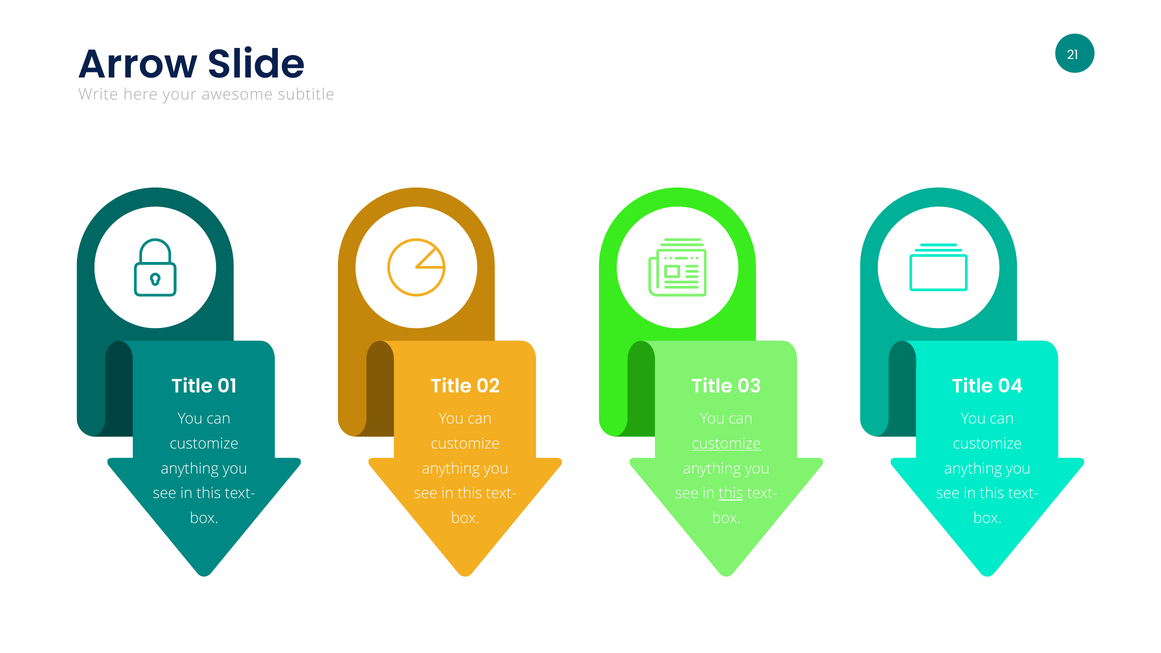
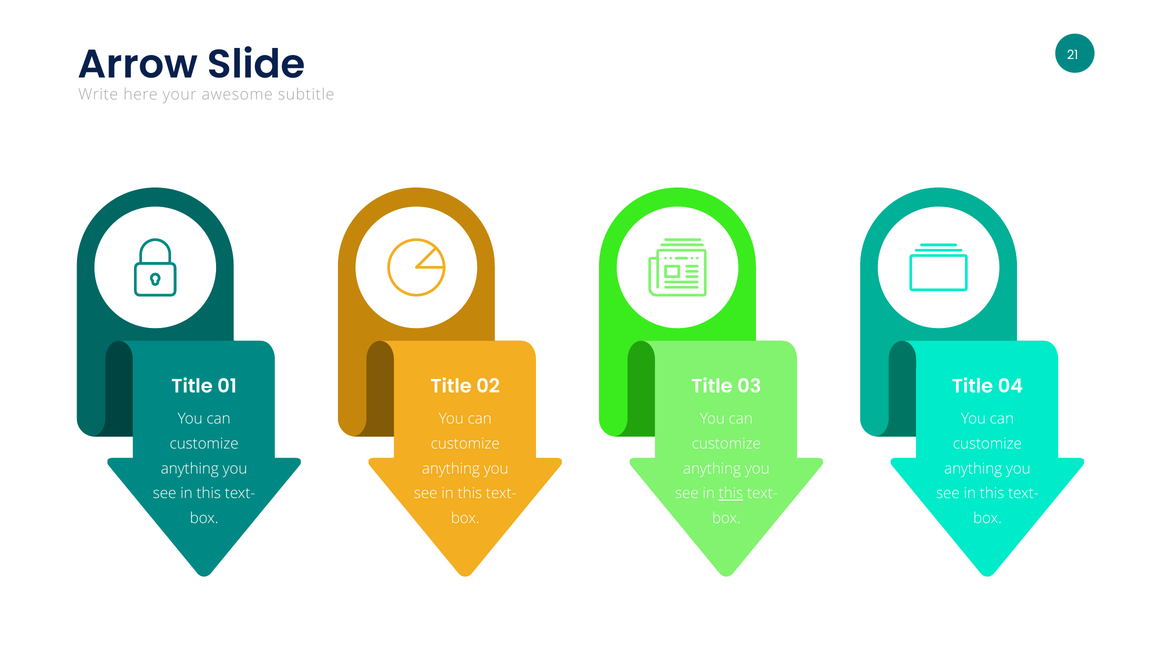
customize underline: present -> none (726, 444)
